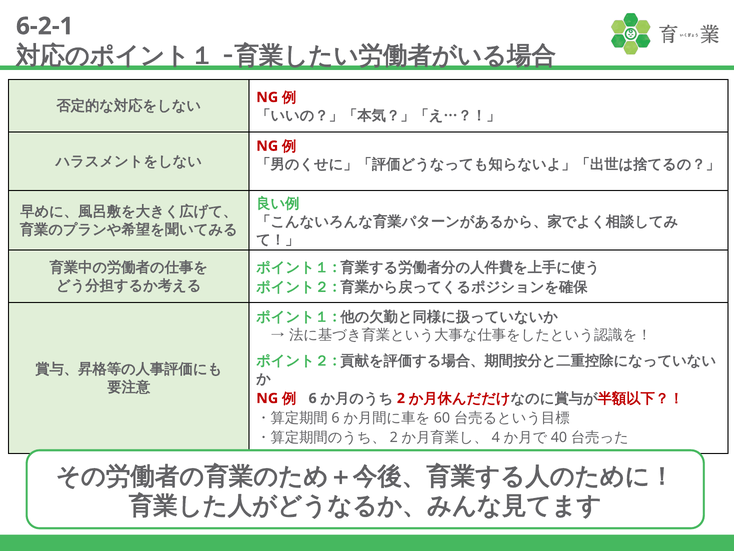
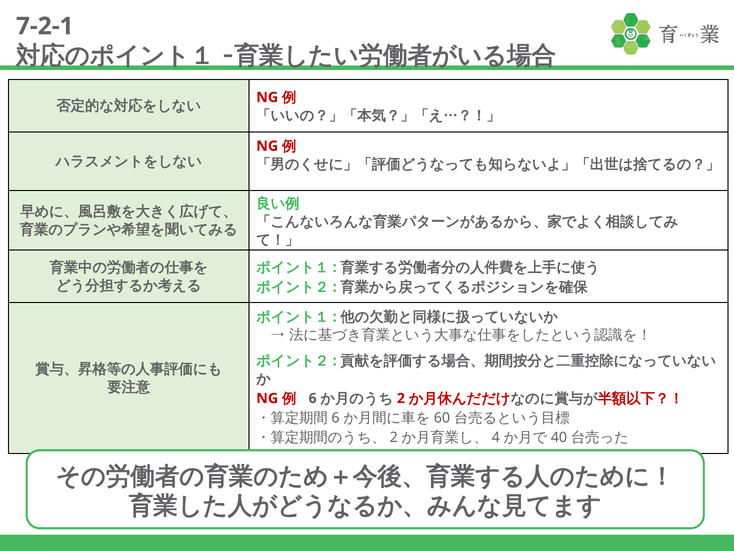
6-2-1: 6-2-1 -> 7-2-1 (45, 26)
